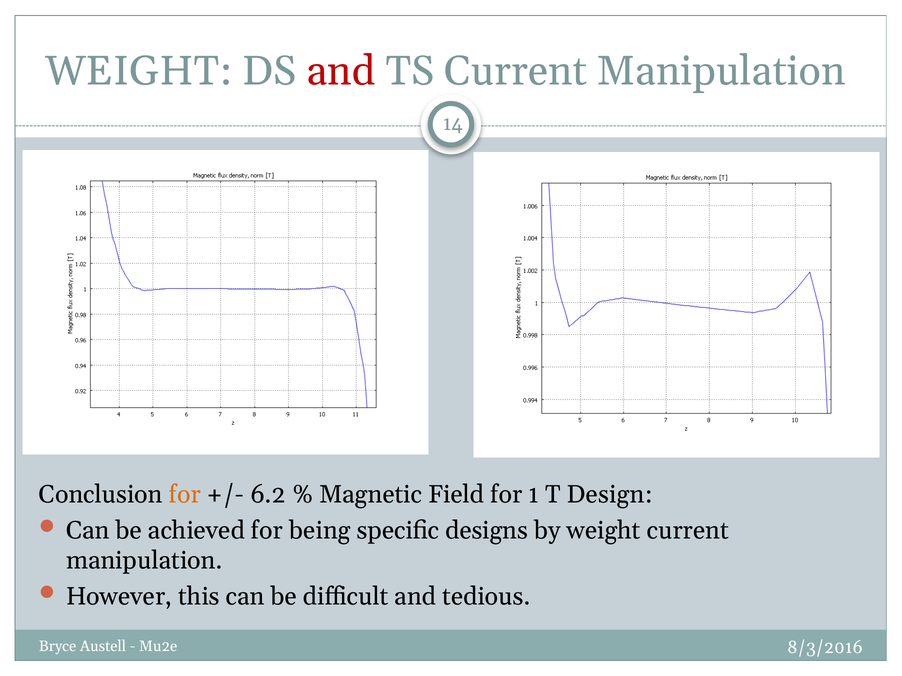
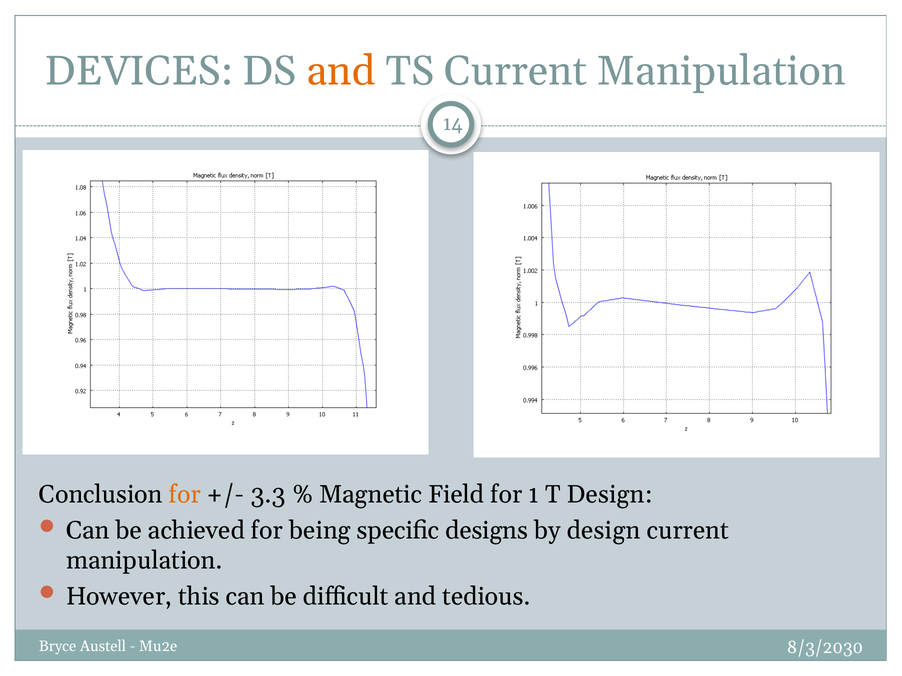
WEIGHT: WEIGHT -> DEVICES (139, 71)
and colour: red -> orange (341, 71)
6.2: 6.2 -> 3.3 (268, 495)
by weight: weight -> design (604, 531)
8/3/2016: 8/3/2016 -> 8/3/2030 (825, 648)
